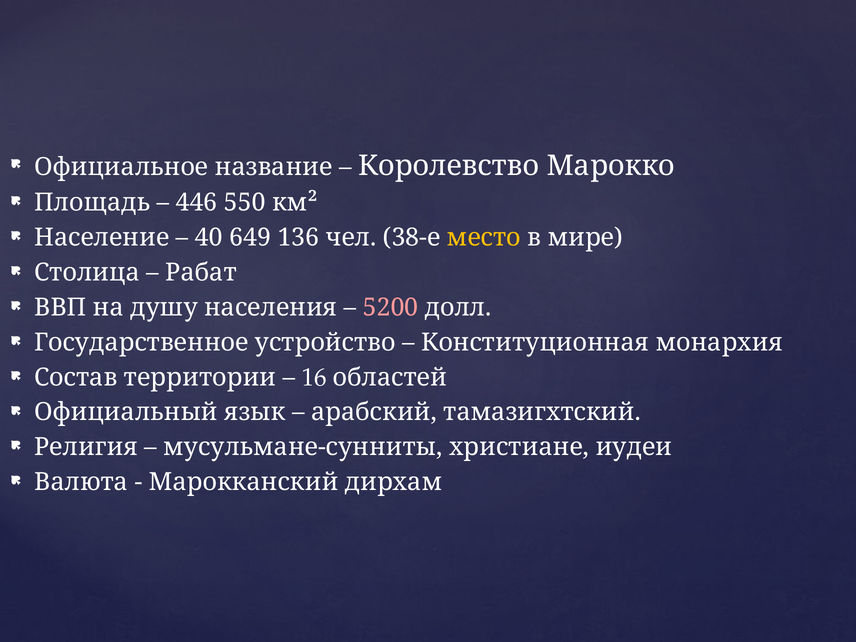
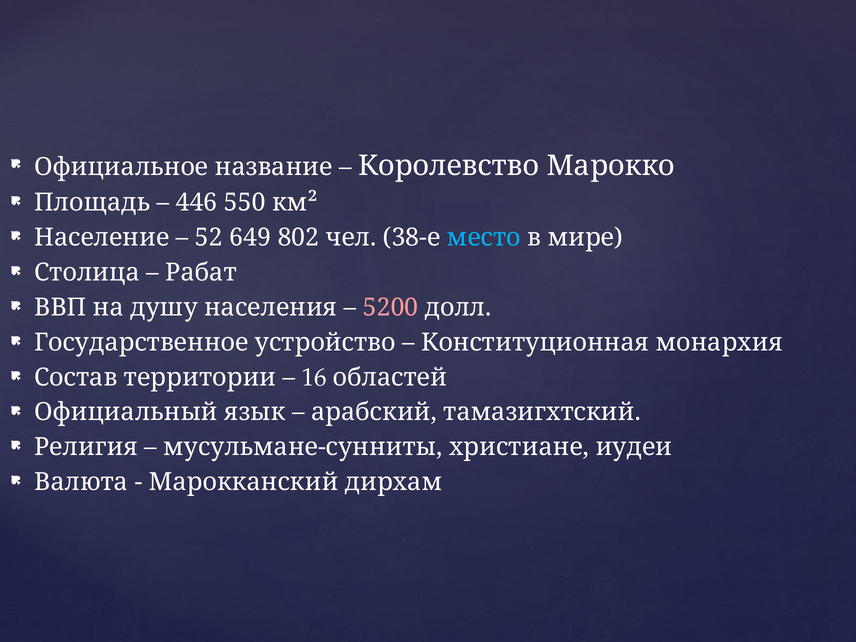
40: 40 -> 52 (209, 238)
136: 136 -> 802 (298, 238)
место colour: yellow -> light blue (484, 238)
